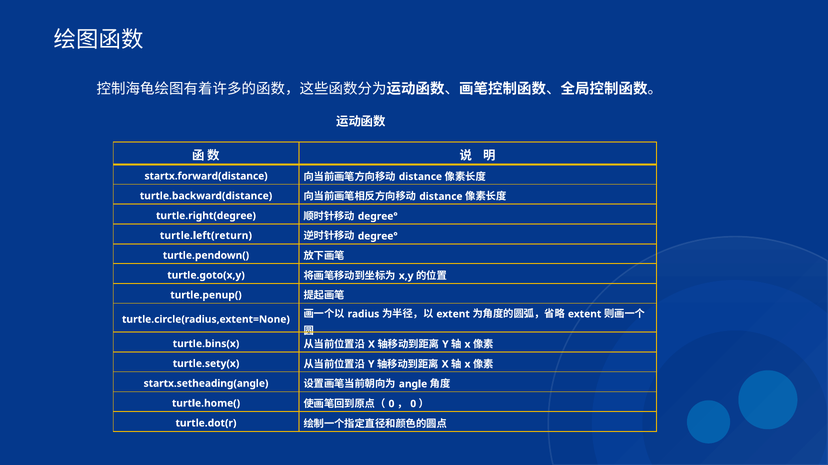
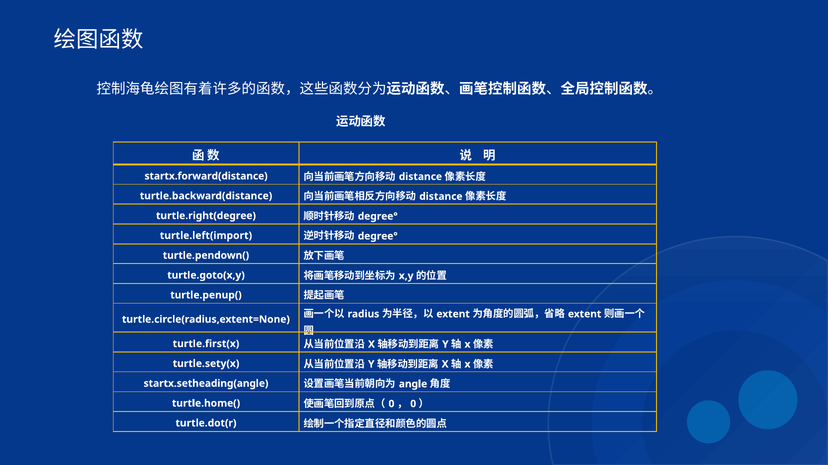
turtle.left(return: turtle.left(return -> turtle.left(import (206, 236)
turtle.bins(x: turtle.bins(x -> turtle.first(x (206, 344)
